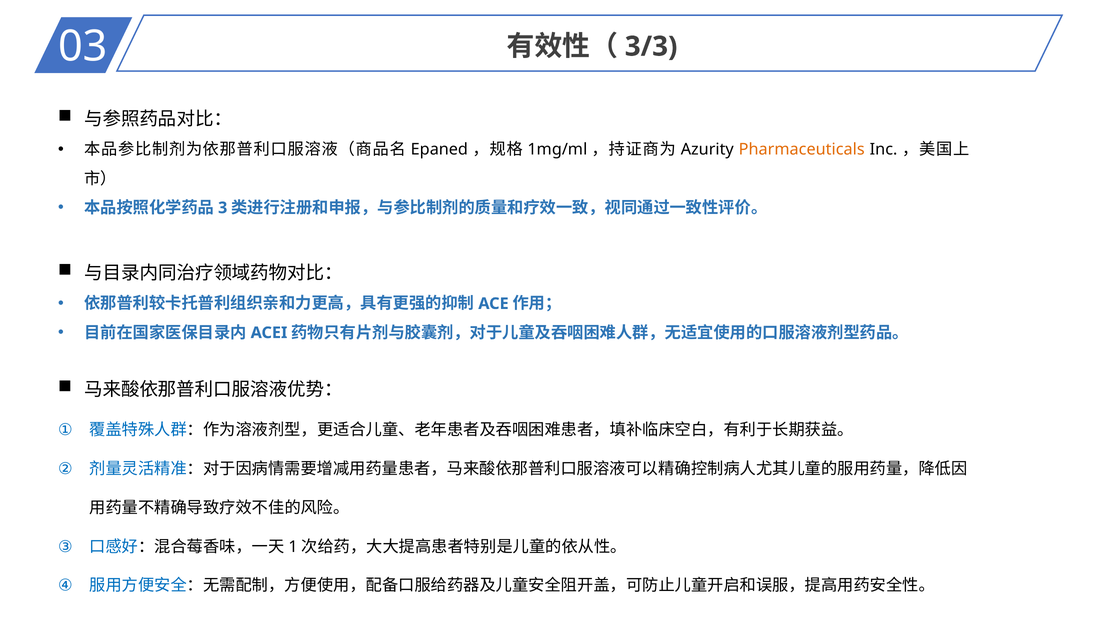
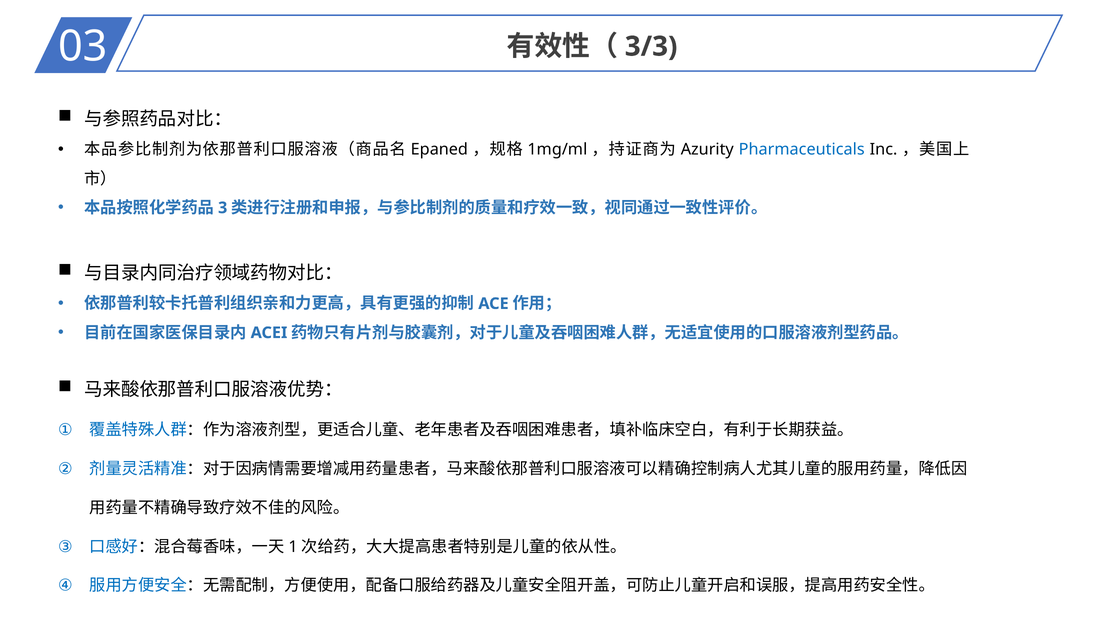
Pharmaceuticals colour: orange -> blue (802, 150)
